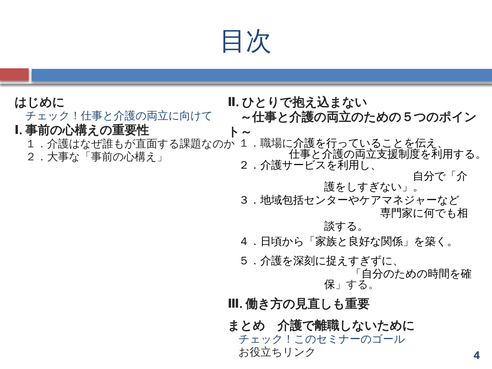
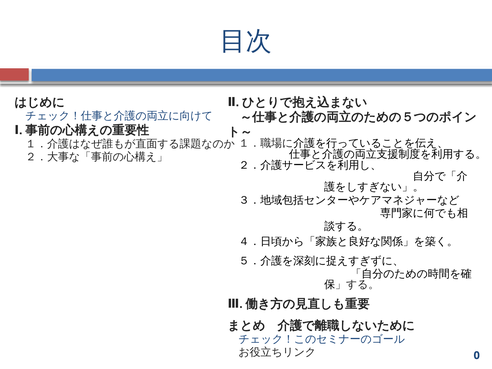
4: 4 -> 0 (477, 355)
